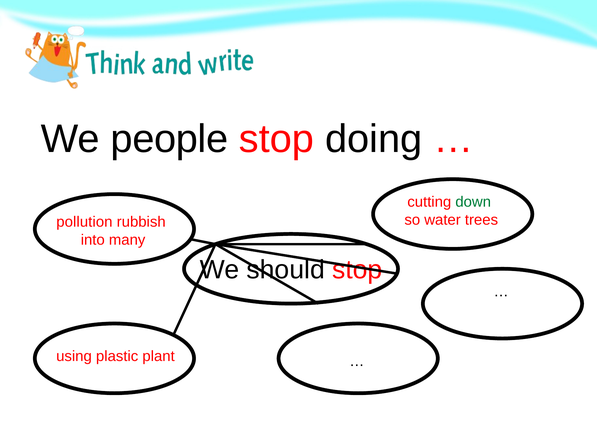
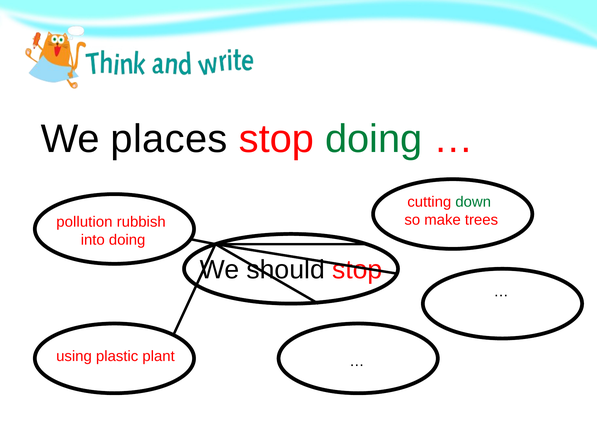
people: people -> places (169, 139)
doing colour: black -> green (374, 139)
water: water -> make (443, 220)
into many: many -> doing (127, 240)
